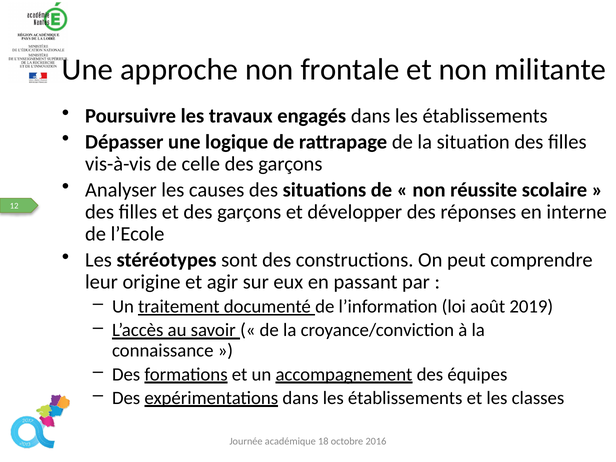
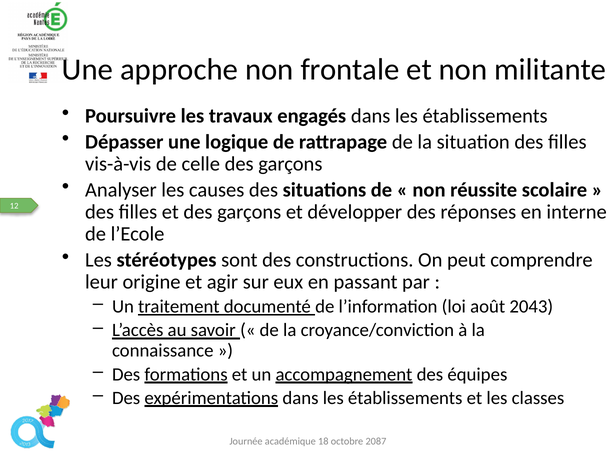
2019: 2019 -> 2043 (531, 307)
2016: 2016 -> 2087 (376, 441)
